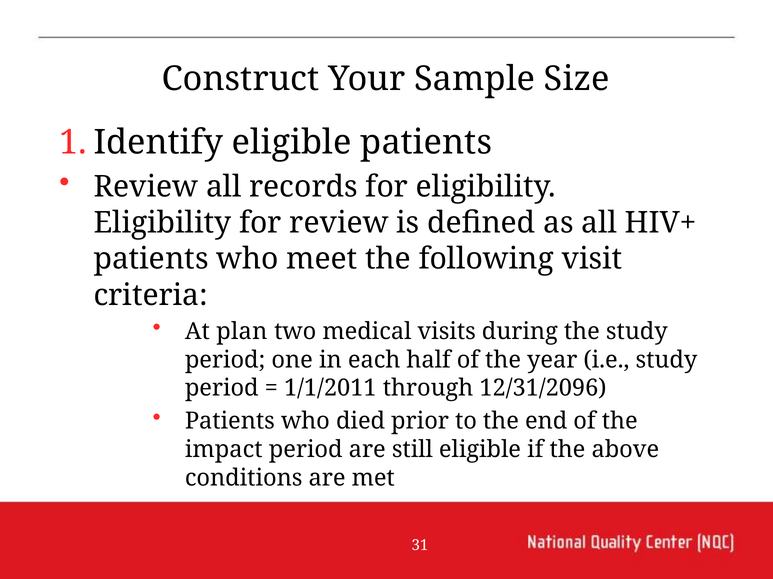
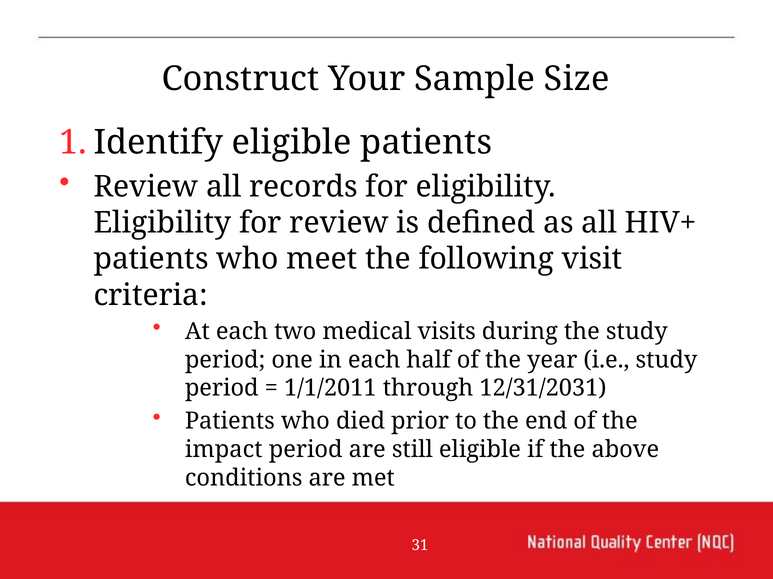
At plan: plan -> each (242, 332)
12/31/2096: 12/31/2096 -> 12/31/2031 (543, 389)
